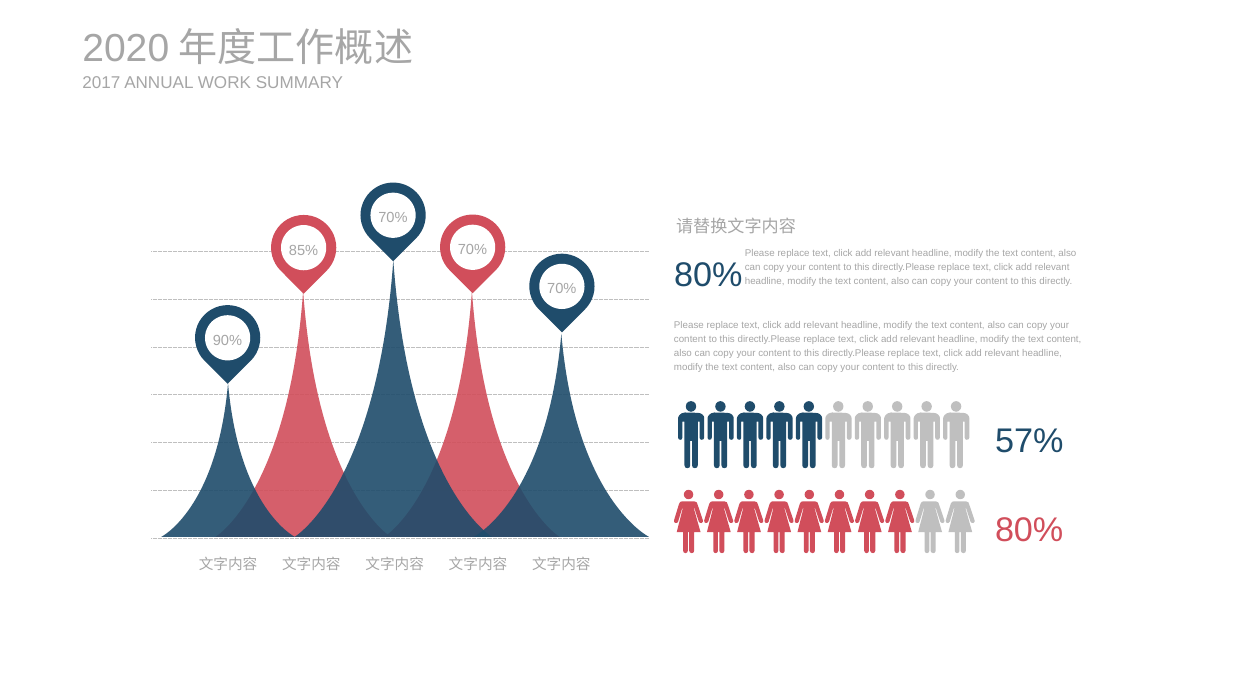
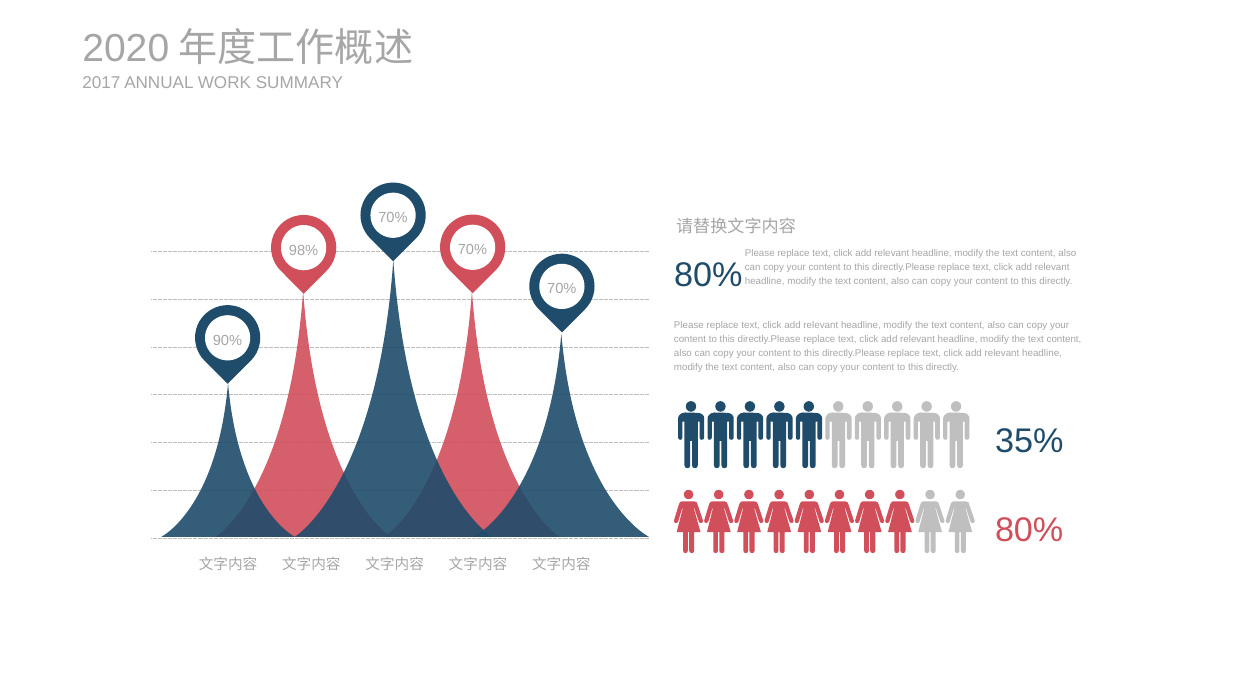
85%: 85% -> 98% (304, 250)
57%: 57% -> 35% (1029, 441)
